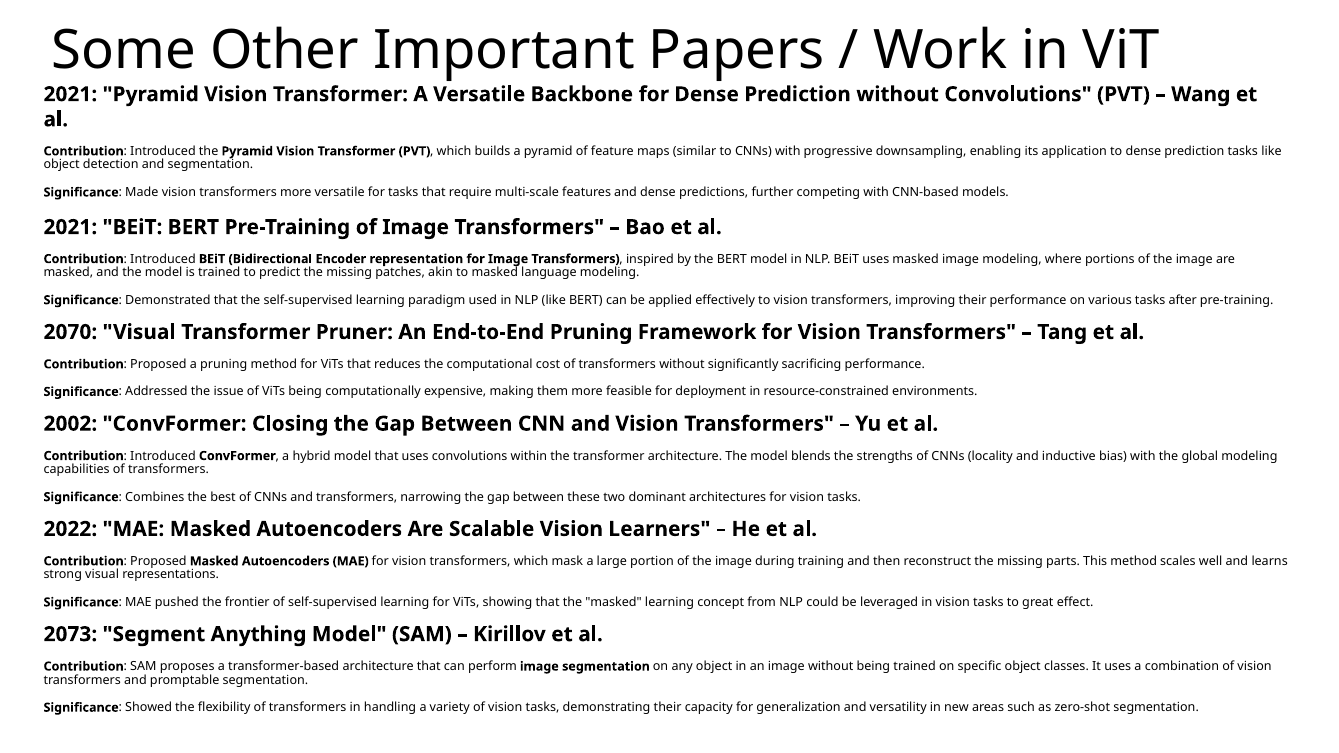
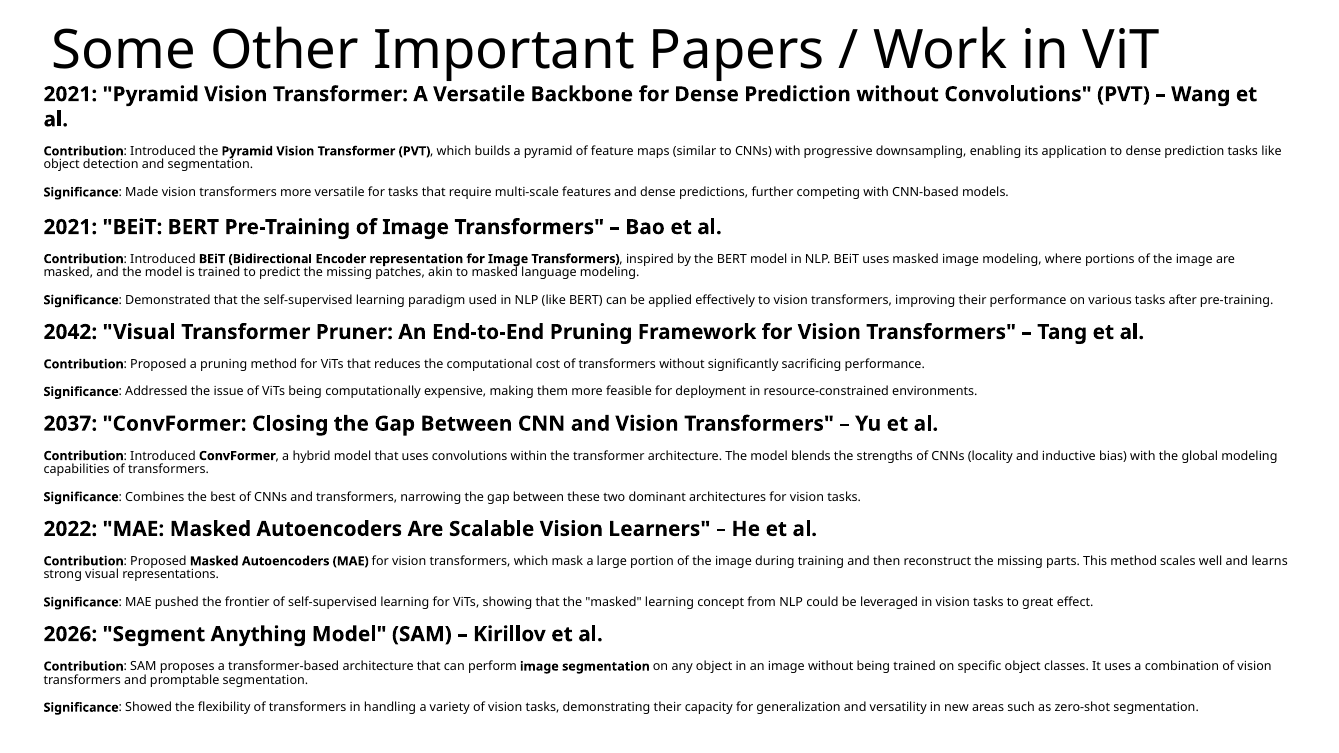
2070: 2070 -> 2042 (70, 332)
2002: 2002 -> 2037 (70, 424)
2073: 2073 -> 2026 (70, 634)
